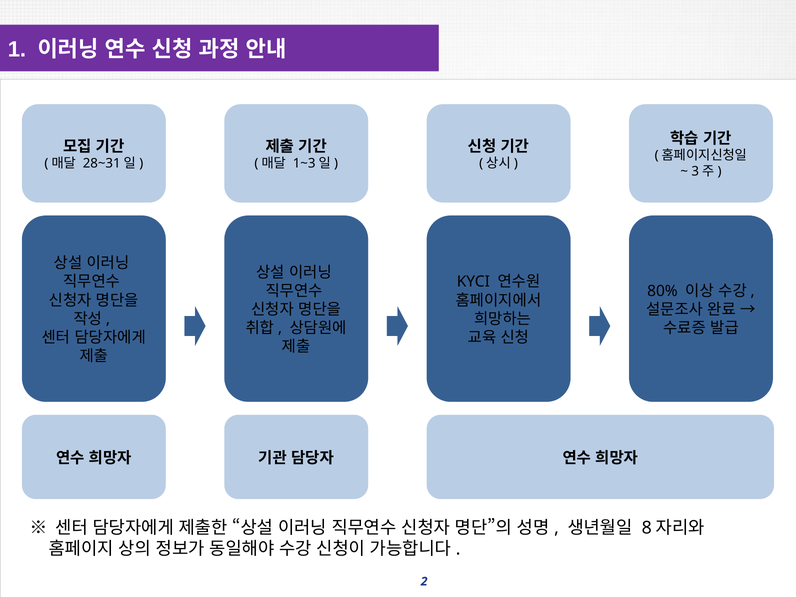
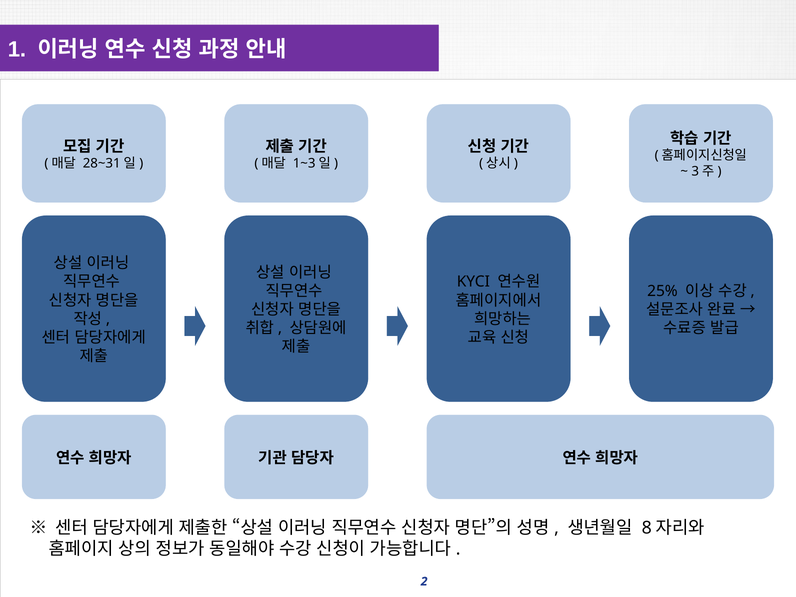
80%: 80% -> 25% (662, 291)
